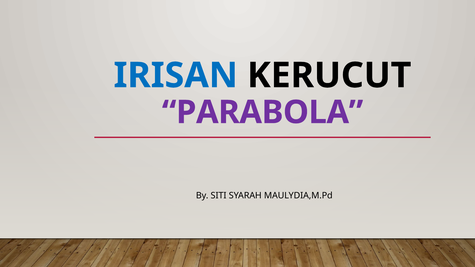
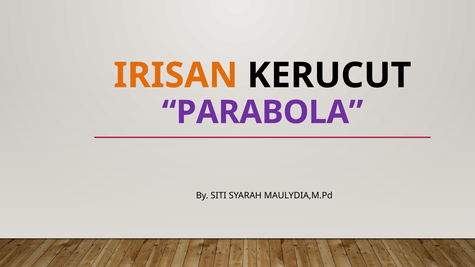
IRISAN colour: blue -> orange (176, 76)
